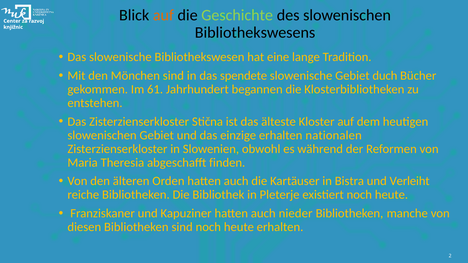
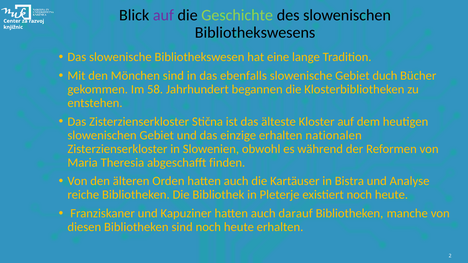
auf colour: orange -> purple (163, 15)
spendete: spendete -> ebenfalls (243, 76)
61: 61 -> 58 (155, 89)
Verleiht: Verleiht -> Analyse (410, 181)
nieder: nieder -> darauf (296, 214)
